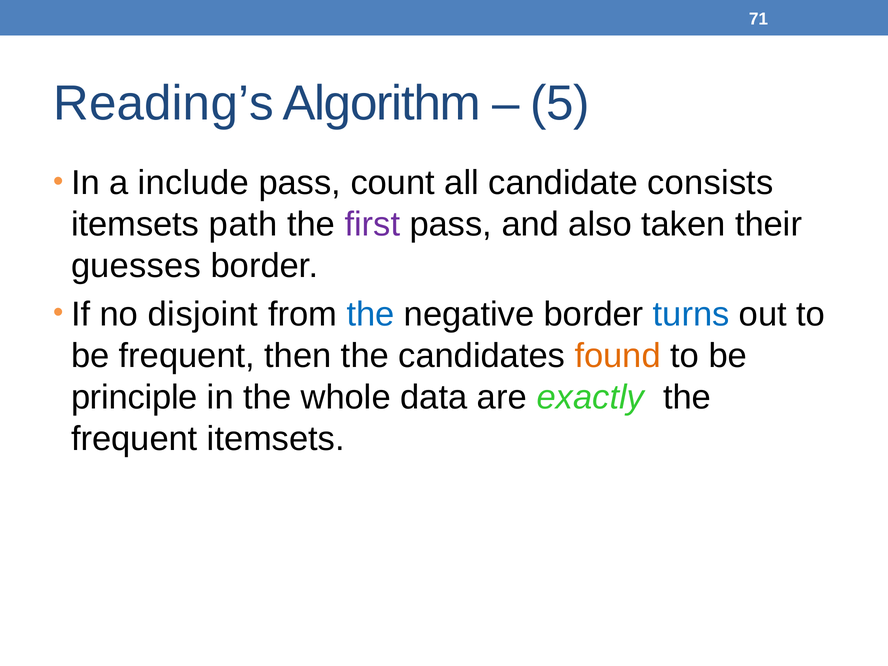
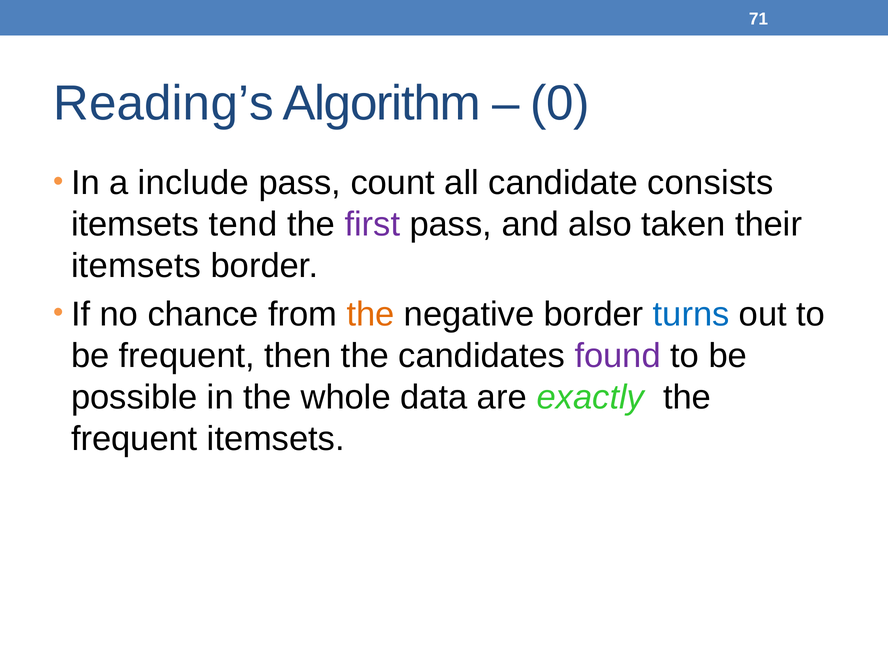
5: 5 -> 0 (560, 103)
path: path -> tend (243, 224)
guesses: guesses -> itemsets (136, 266)
disjoint: disjoint -> chance (203, 314)
the colour: blue -> orange (370, 314)
found colour: orange -> purple (618, 356)
principle: principle -> possible (134, 397)
